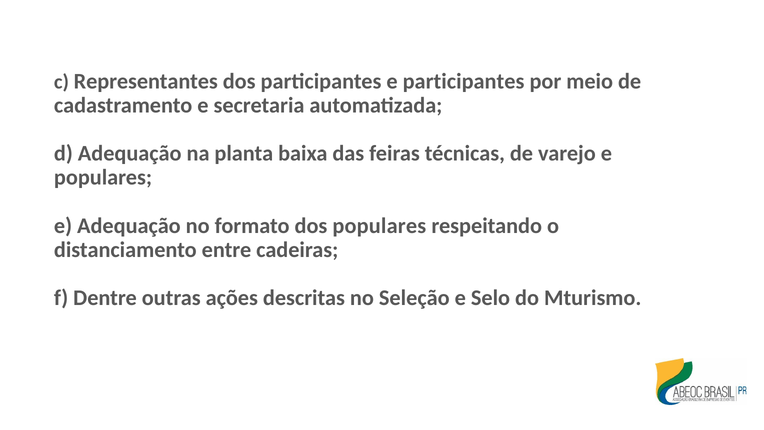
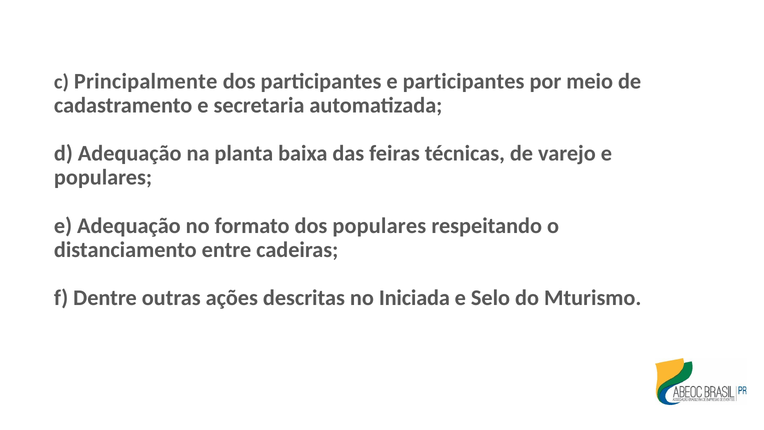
Representantes: Representantes -> Principalmente (146, 81)
Seleção: Seleção -> Iniciada (414, 298)
